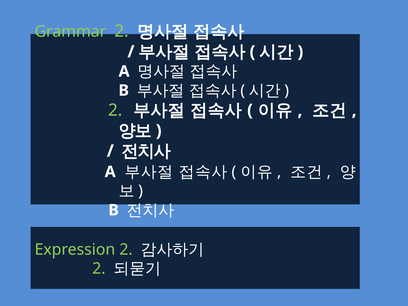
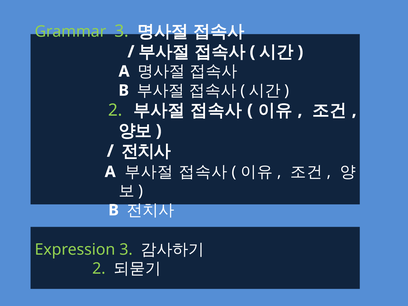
Grammar 2: 2 -> 3 (122, 31)
Expression 2: 2 -> 3 (126, 249)
